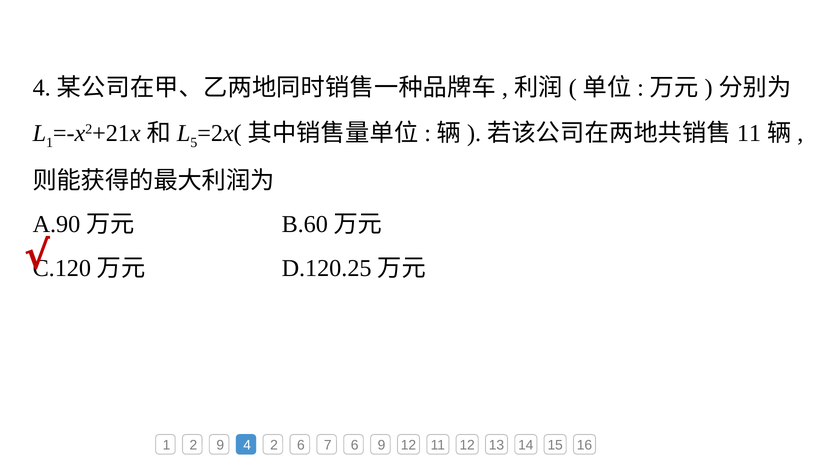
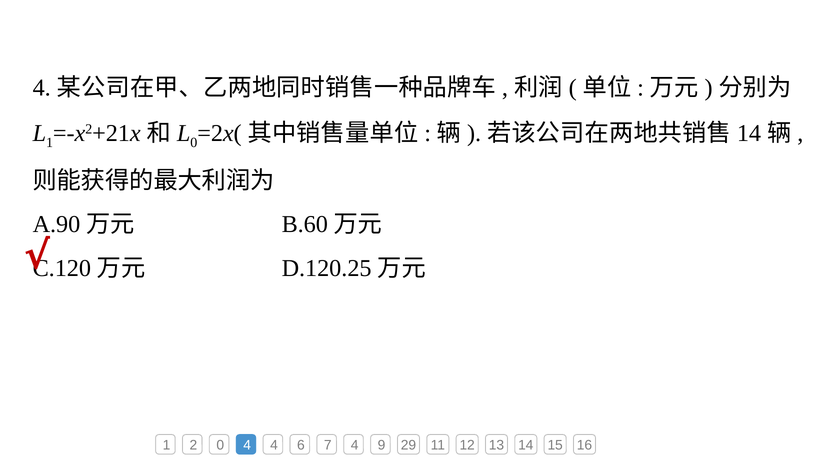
5: 5 -> 0 (194, 143)
11: 11 -> 14 (749, 133)
2 9: 9 -> 0 (220, 445)
4 2: 2 -> 4 (274, 445)
7 6: 6 -> 4 (355, 445)
9 12: 12 -> 29 (409, 445)
